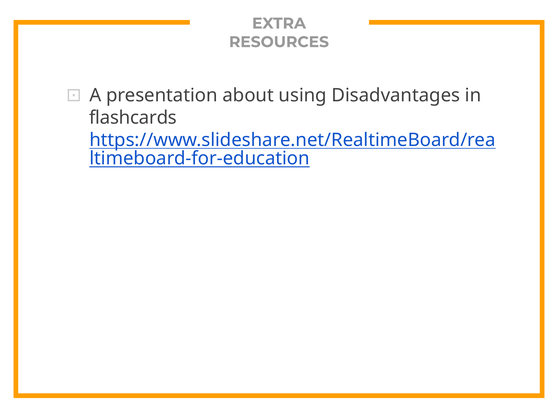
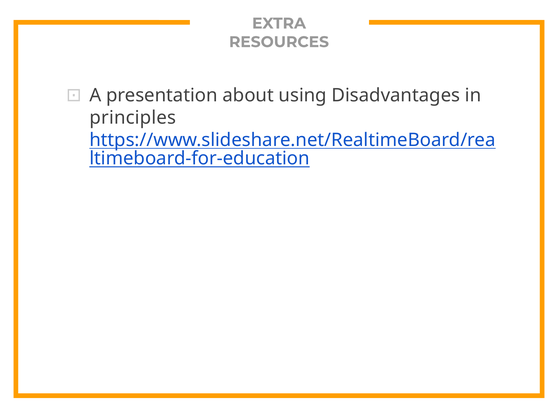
flashcards: flashcards -> principles (133, 118)
